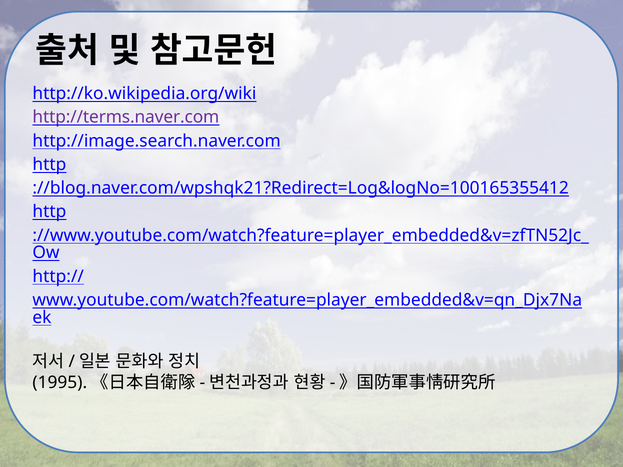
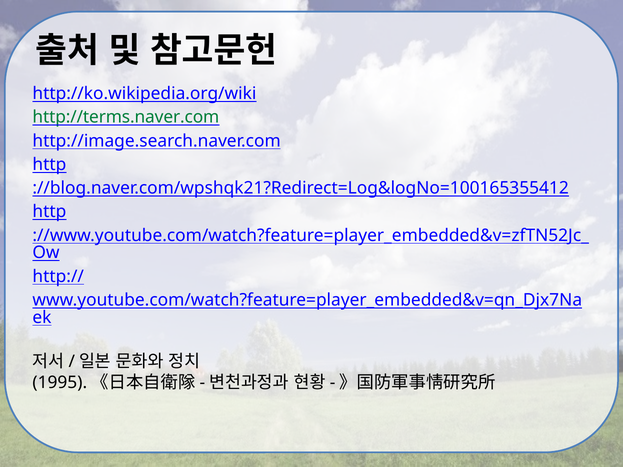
http://terms.naver.com colour: purple -> green (126, 117)
